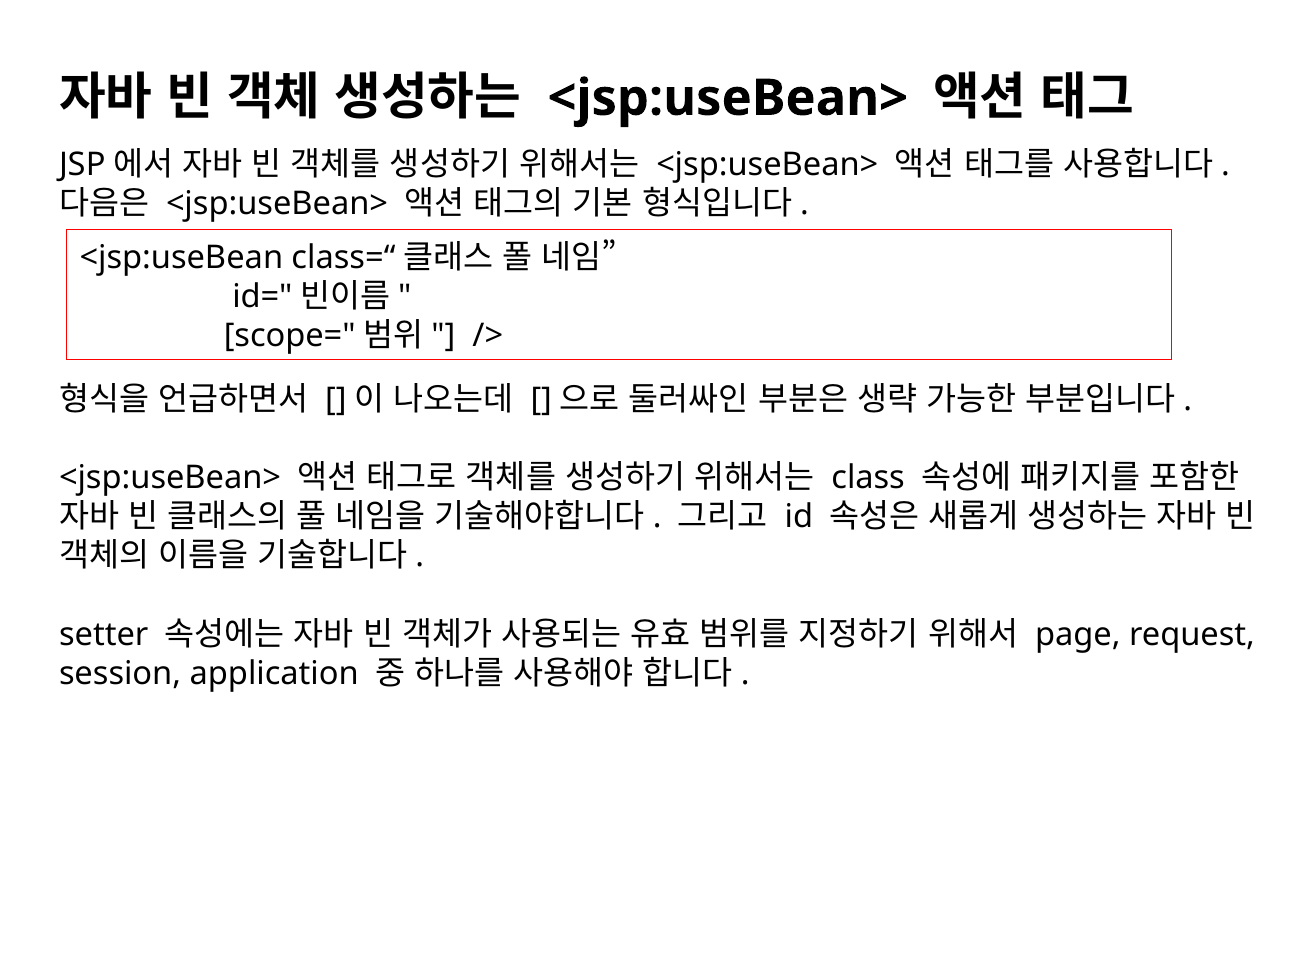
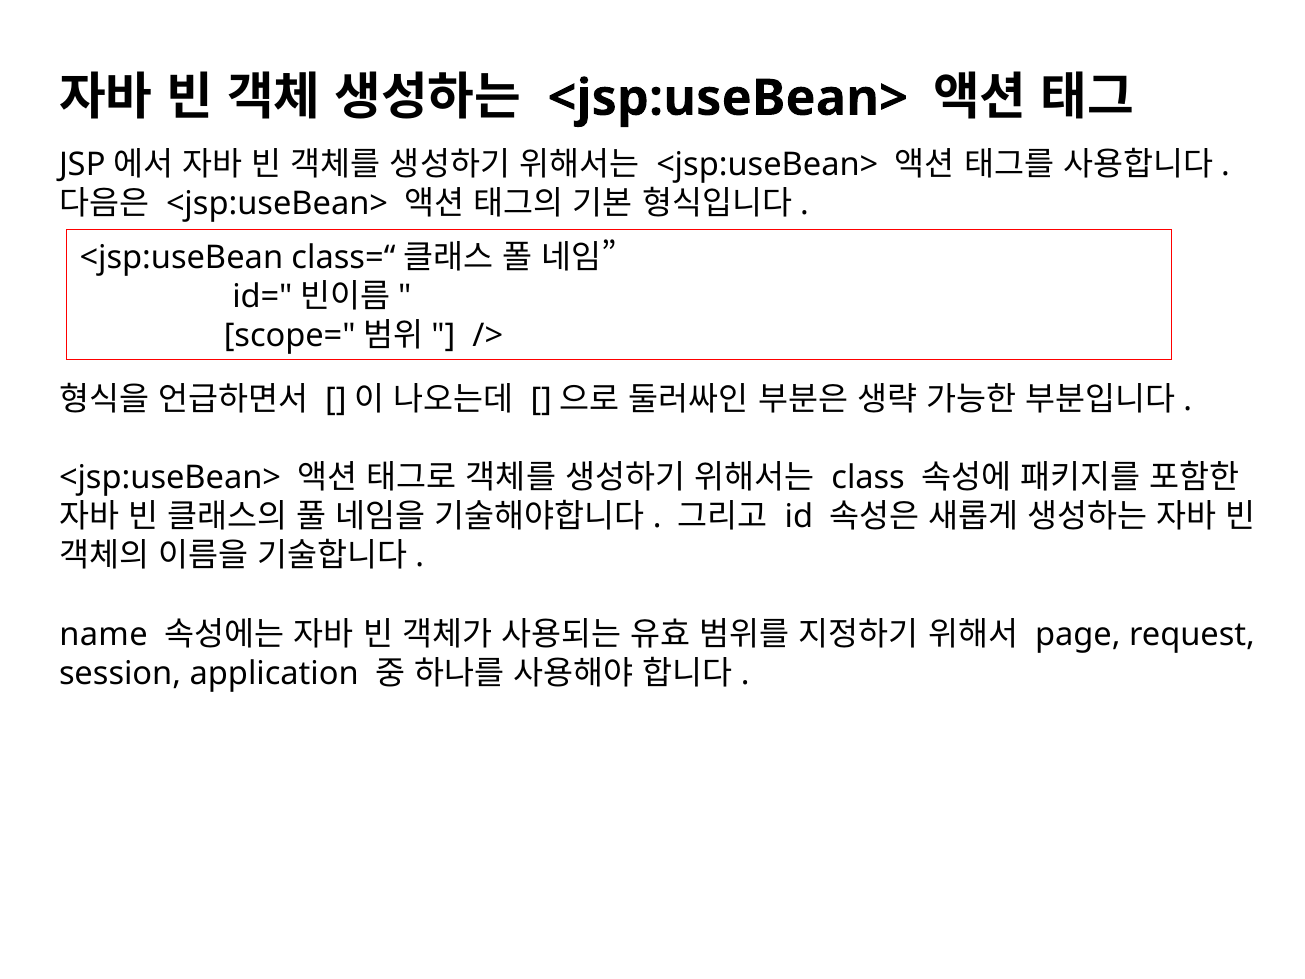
setter: setter -> name (104, 634)
